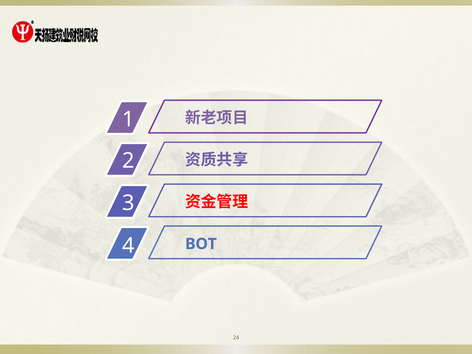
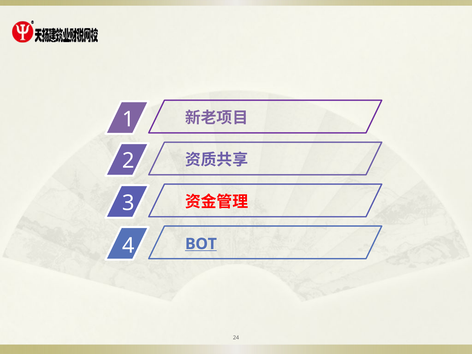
BOT underline: none -> present (201, 244)
